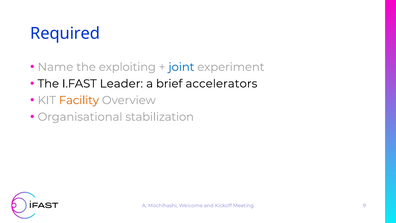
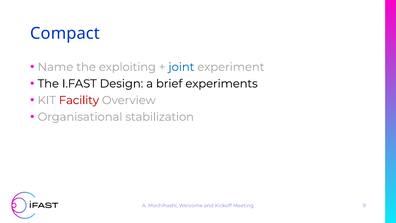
Required: Required -> Compact (65, 33)
Leader: Leader -> Design (121, 84)
accelerators: accelerators -> experiments (222, 84)
Facility colour: orange -> red (79, 100)
